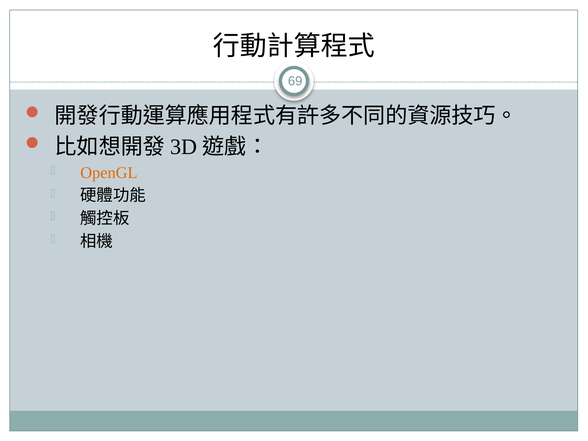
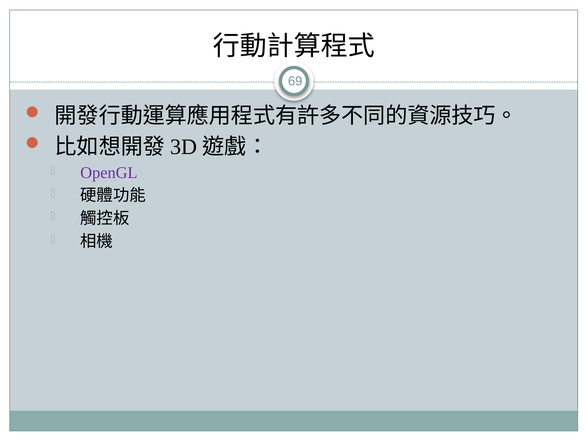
OpenGL colour: orange -> purple (109, 173)
